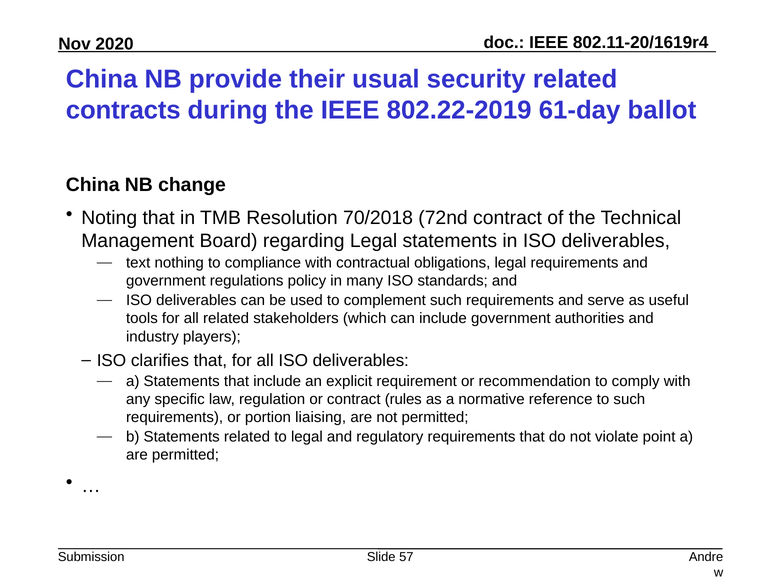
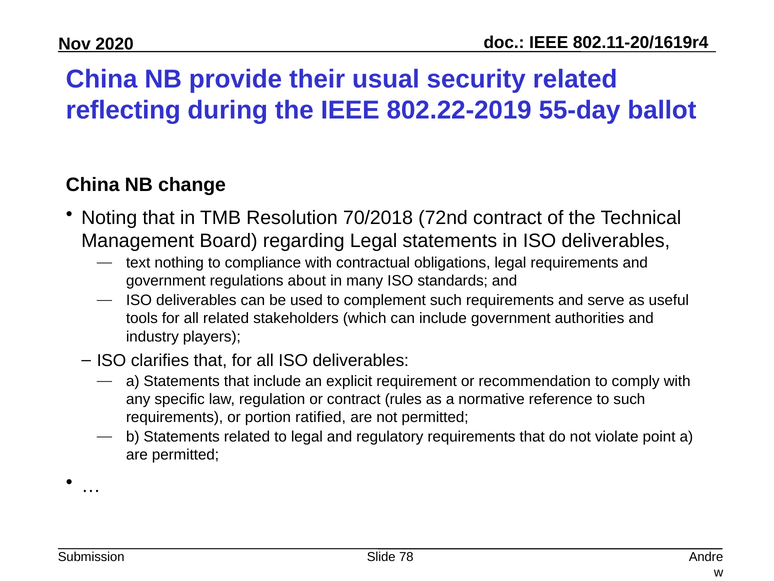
contracts: contracts -> reflecting (123, 110)
61-day: 61-day -> 55-day (580, 110)
policy: policy -> about (307, 281)
liaising: liaising -> ratified (321, 417)
57: 57 -> 78 (406, 557)
